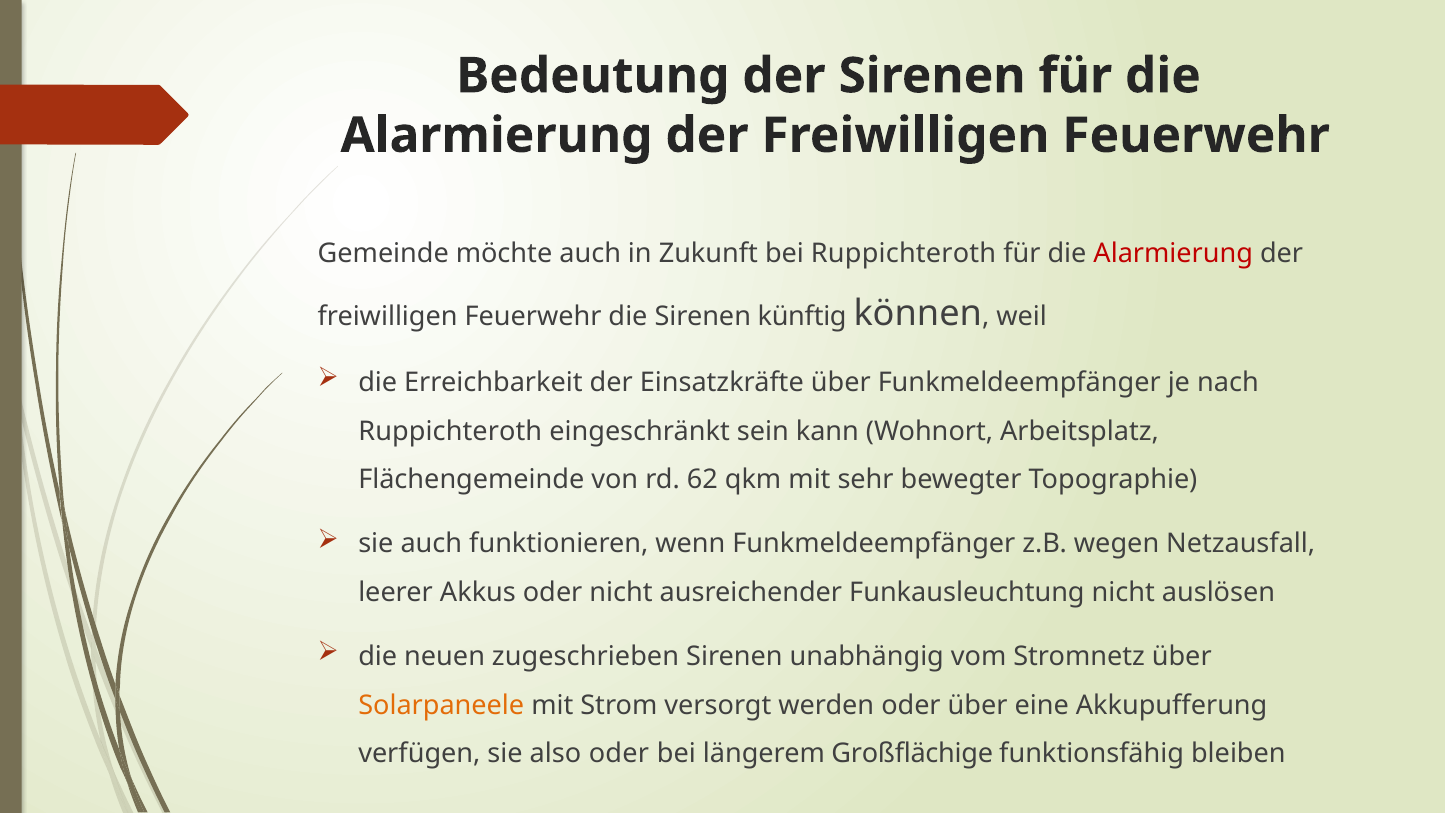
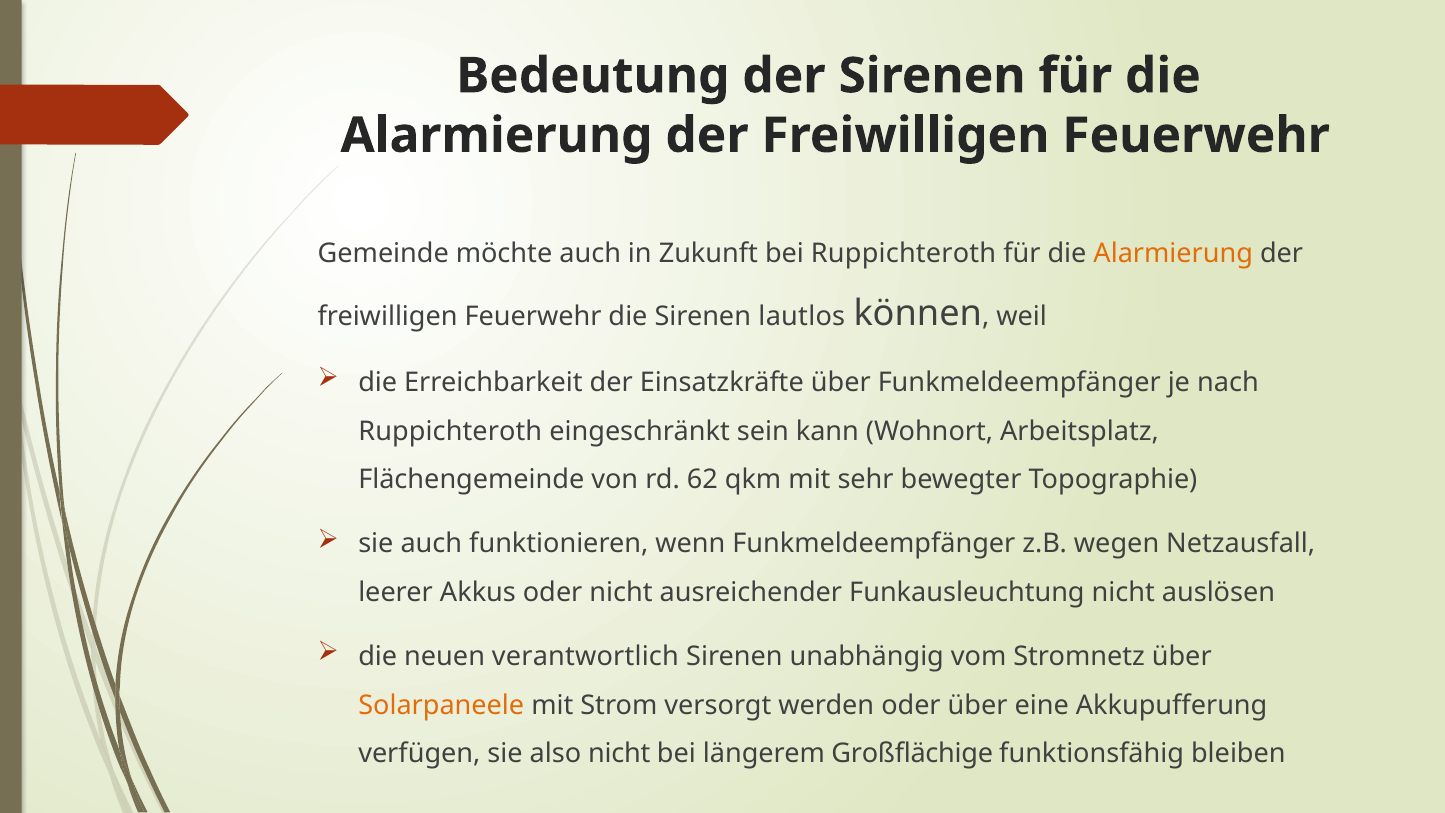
Alarmierung colour: red -> orange (1173, 253)
künftig: künftig -> lautlos (802, 317)
zugeschrieben: zugeschrieben -> verantwortlich (585, 656)
also oder: oder -> nicht (619, 754)
